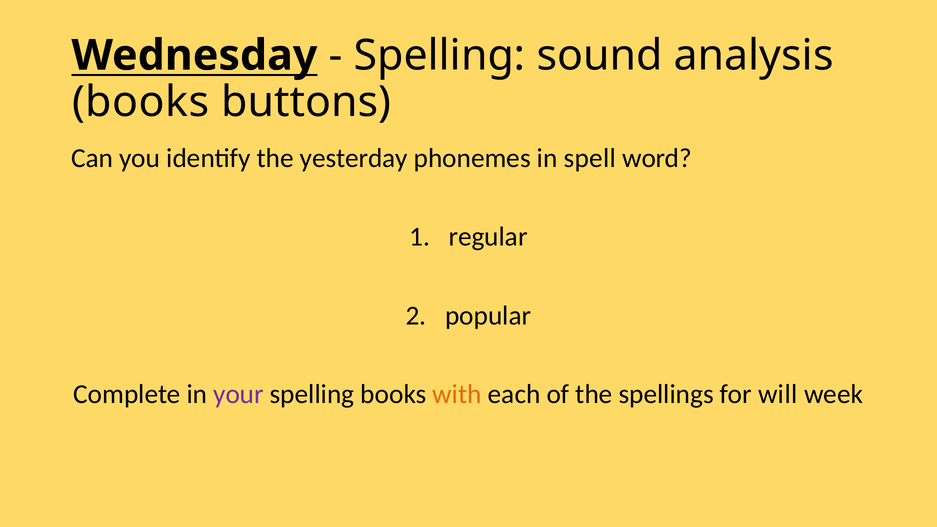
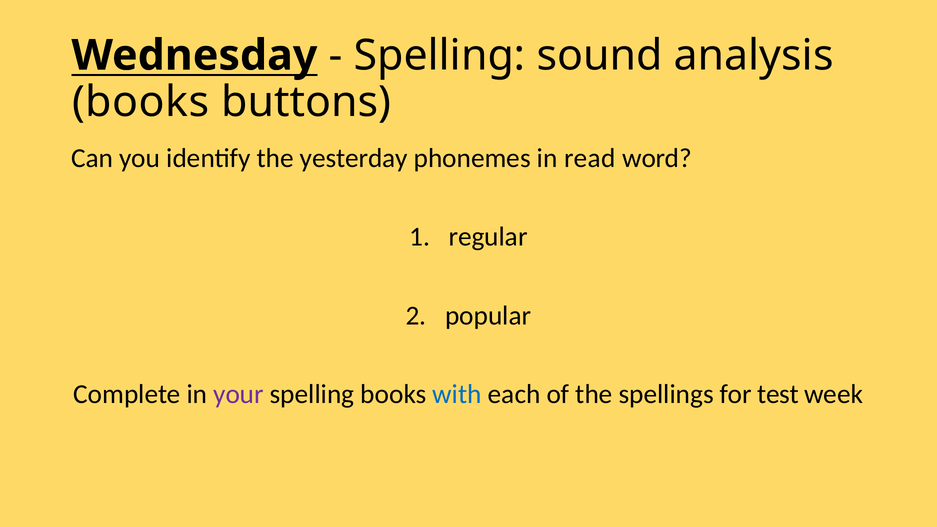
spell: spell -> read (590, 158)
with colour: orange -> blue (457, 394)
will: will -> test (778, 394)
